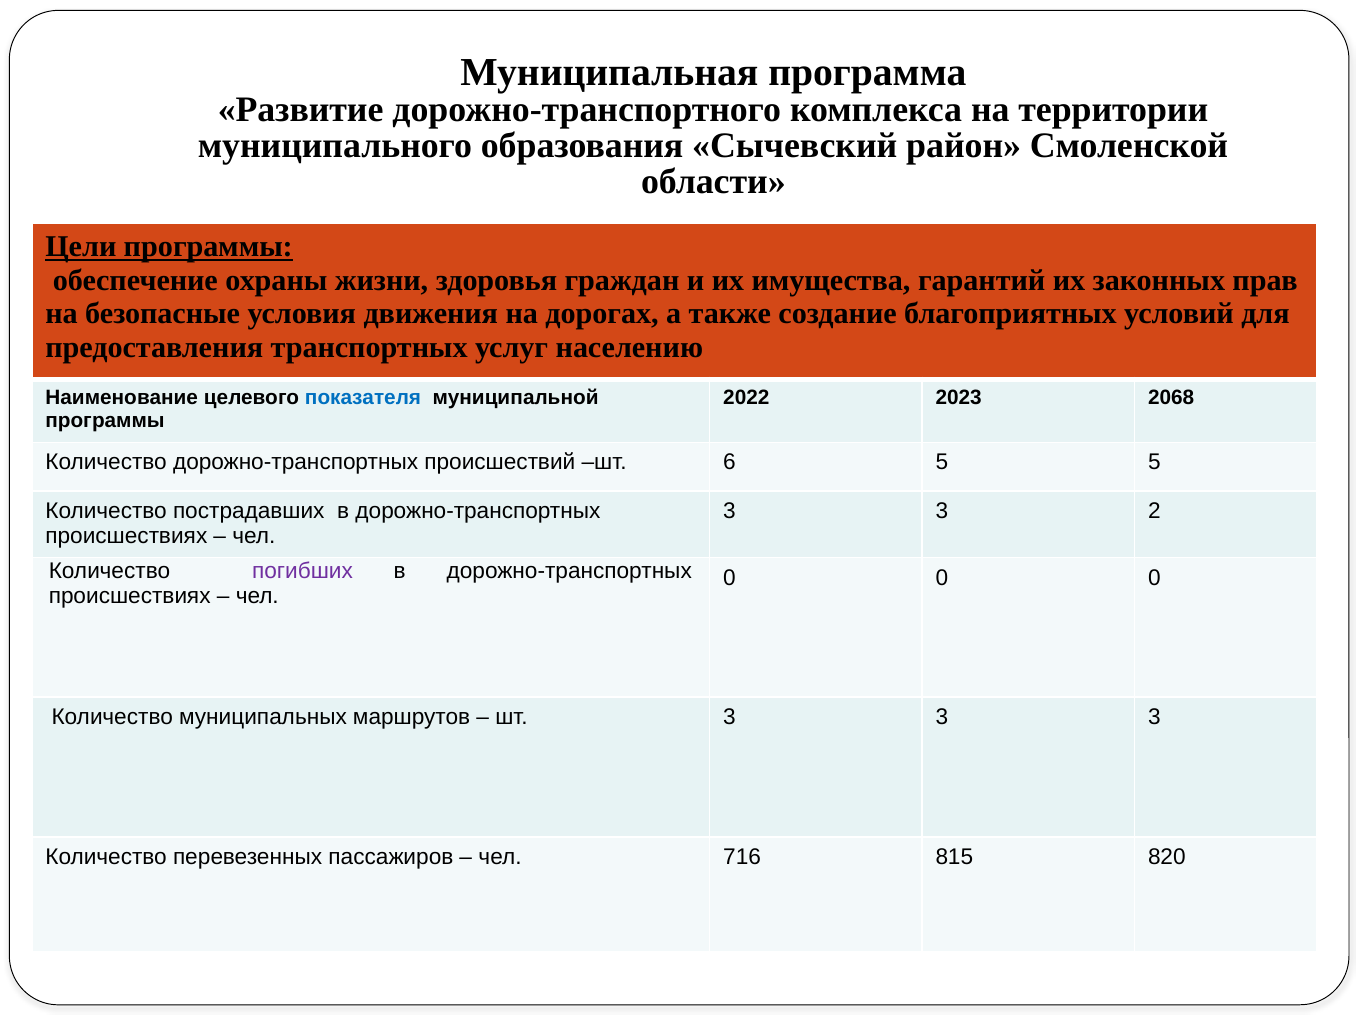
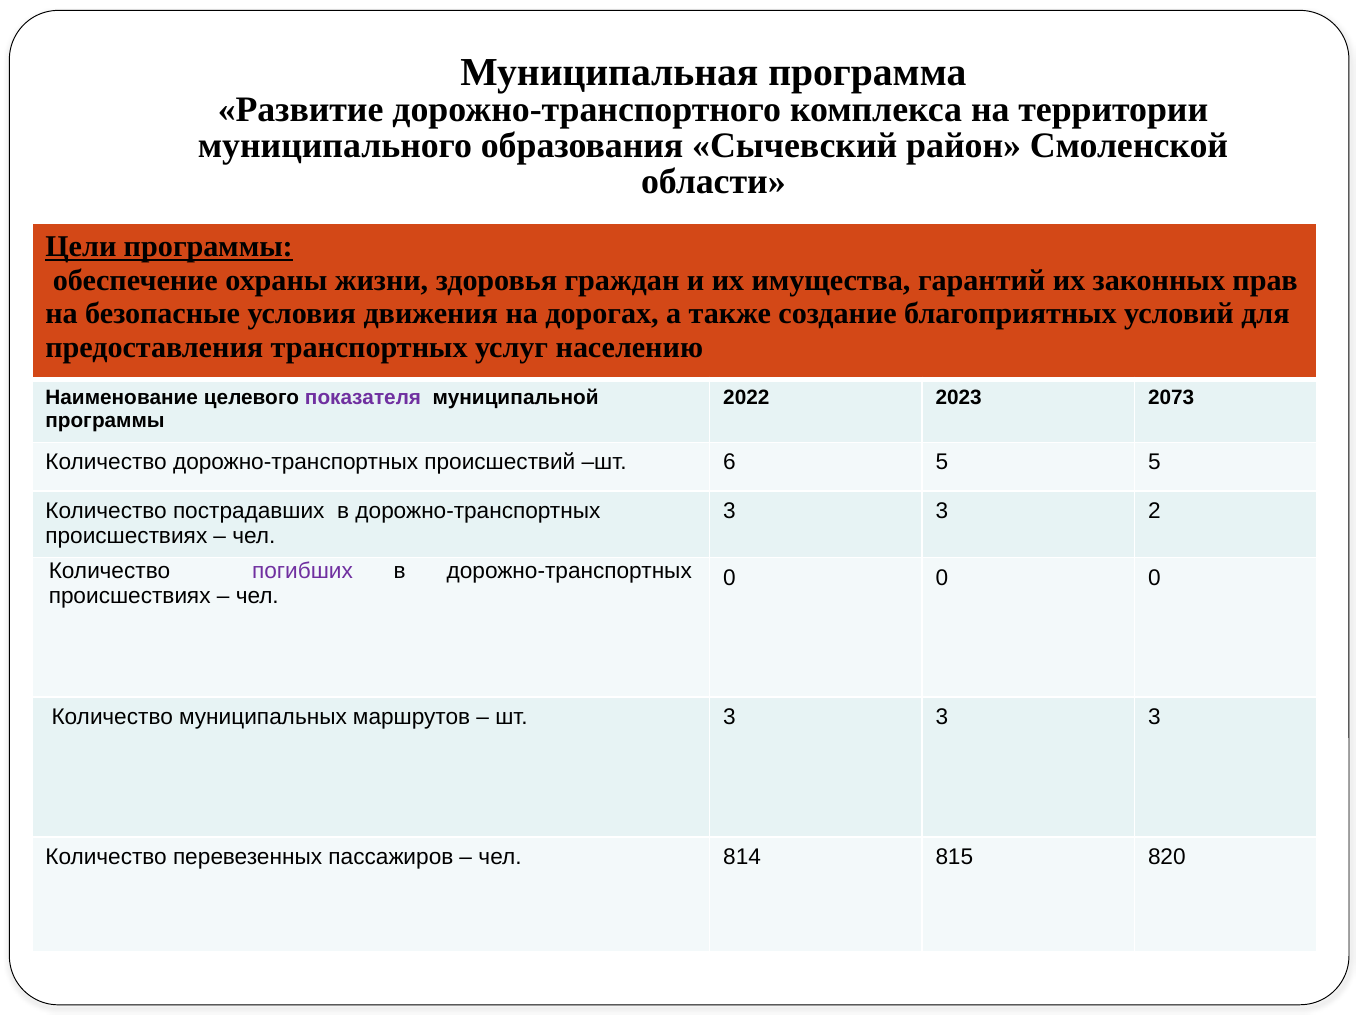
показателя colour: blue -> purple (363, 398)
2068: 2068 -> 2073 (1171, 398)
716: 716 -> 814 (742, 857)
